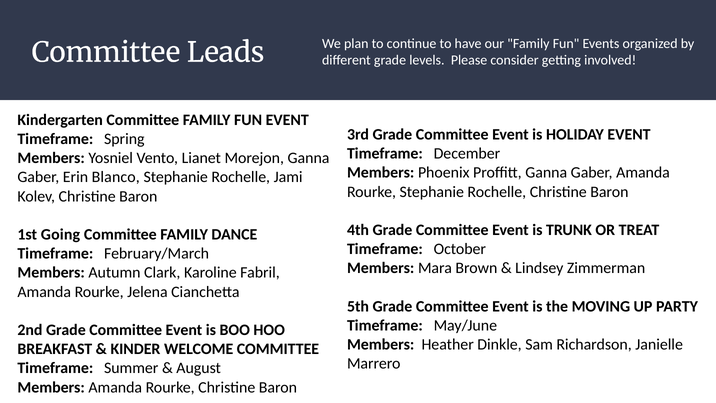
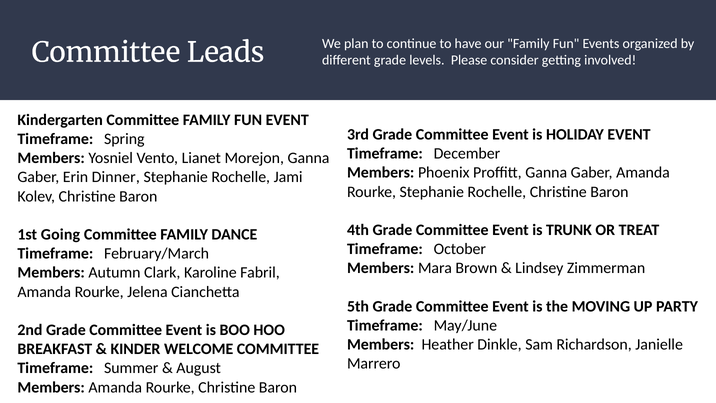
Blanco: Blanco -> Dinner (116, 177)
